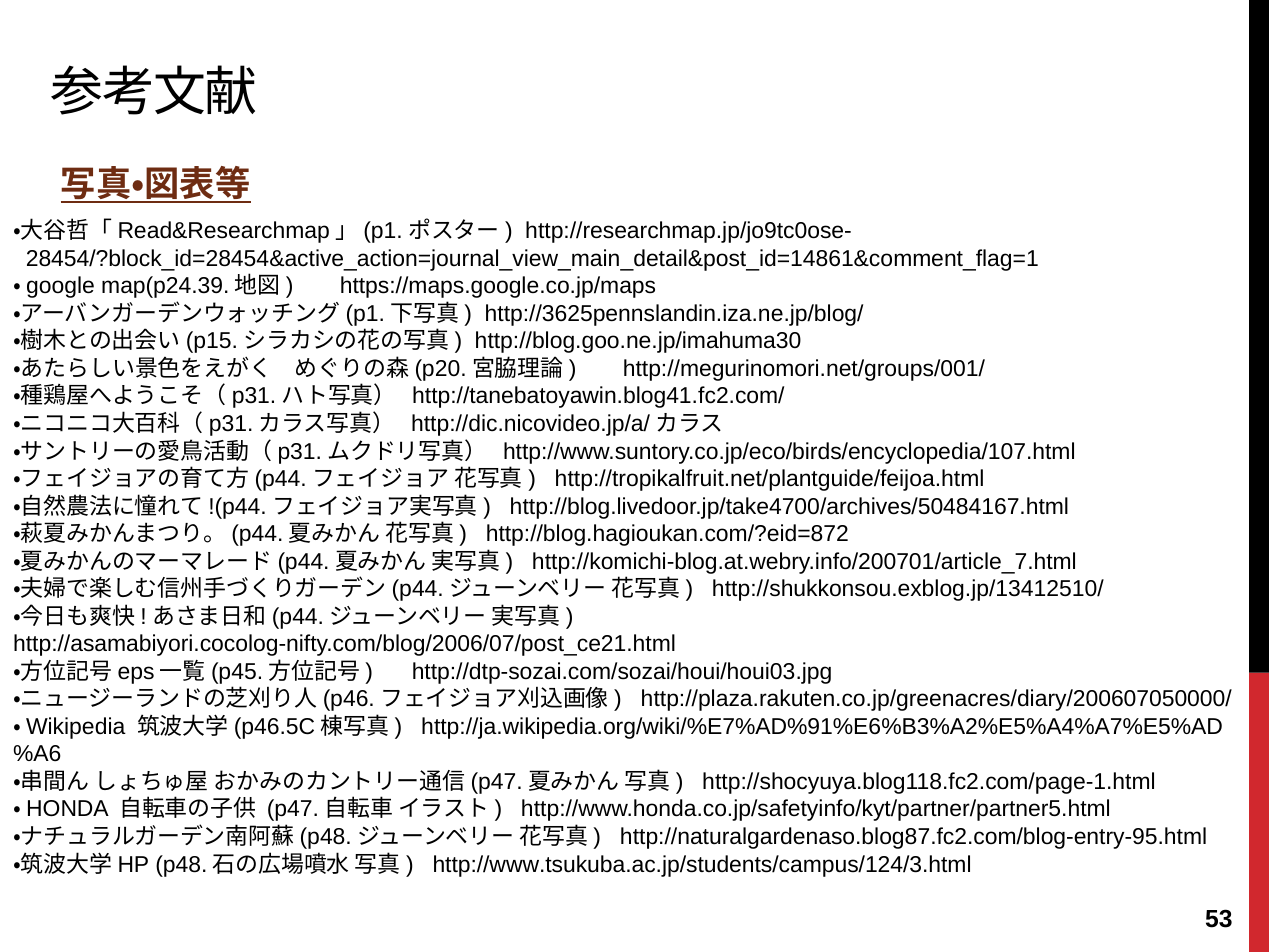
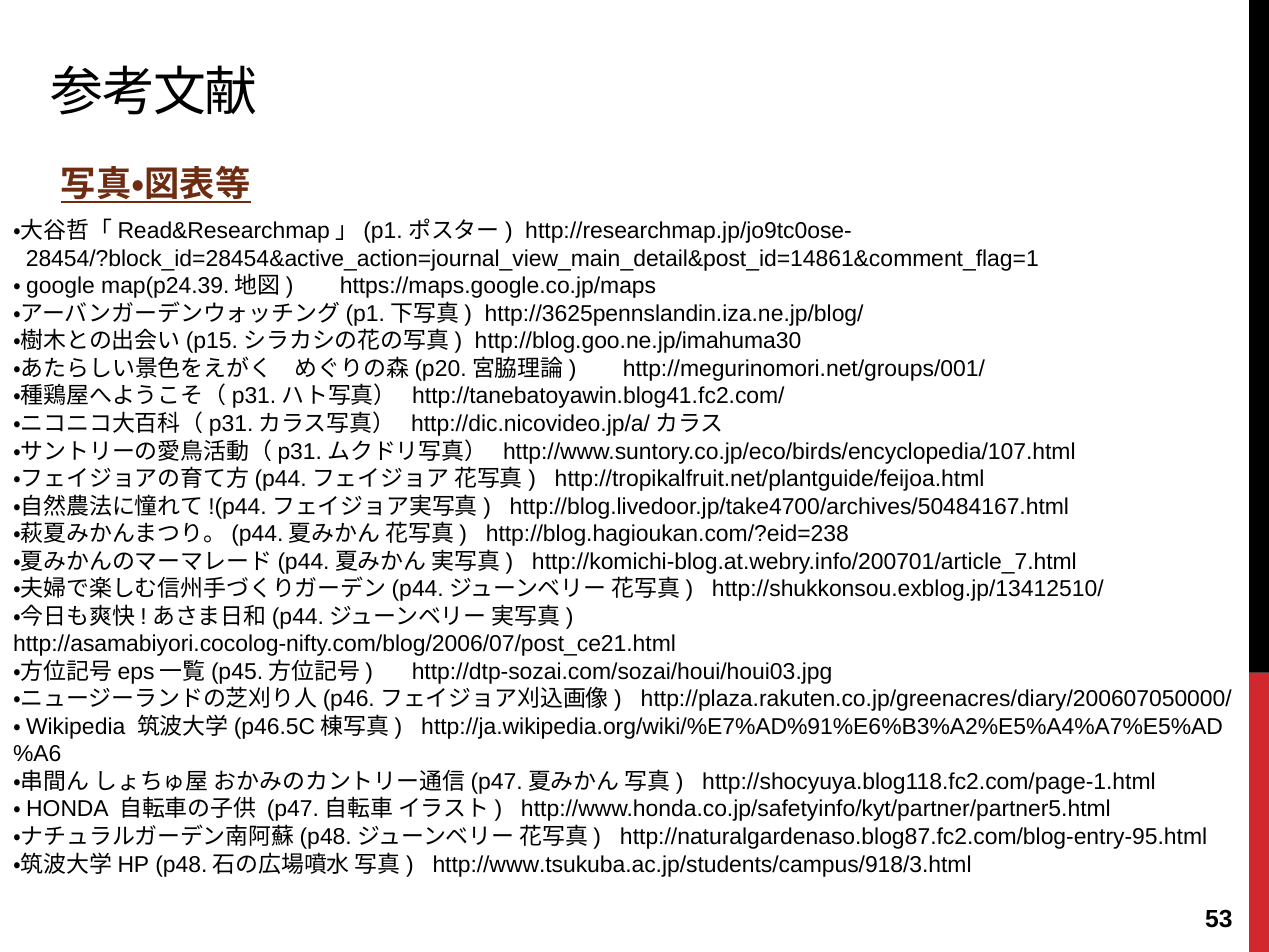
http://blog.hagioukan.com/?eid=872: http://blog.hagioukan.com/?eid=872 -> http://blog.hagioukan.com/?eid=238 (667, 534)
http://www.tsukuba.ac.jp/students/campus/124/3.html: http://www.tsukuba.ac.jp/students/campus/124/3.html -> http://www.tsukuba.ac.jp/students/campus/918/3.html (702, 864)
